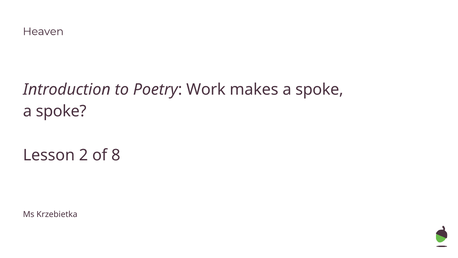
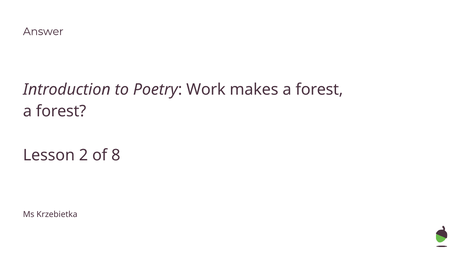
Heaven: Heaven -> Answer (43, 31)
makes a spoke: spoke -> forest (319, 89)
spoke: spoke -> forest (61, 111)
